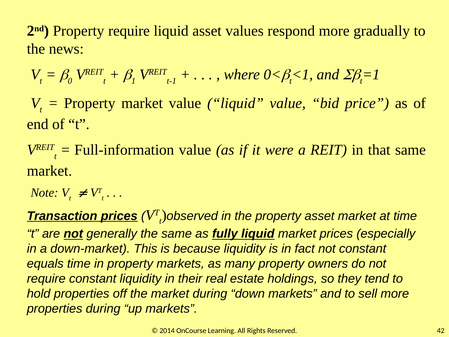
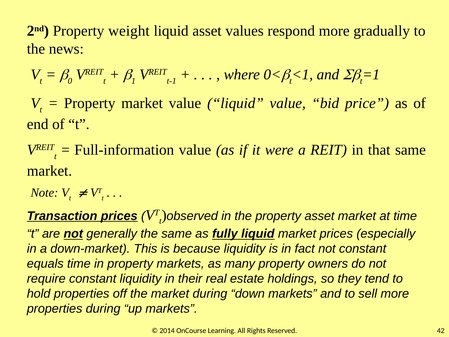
Property require: require -> weight (129, 31)
